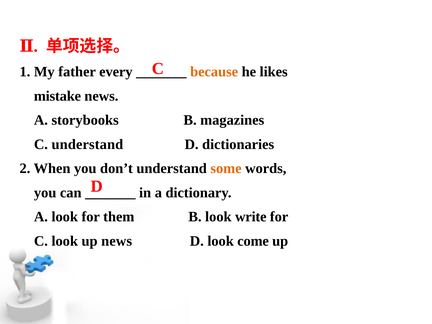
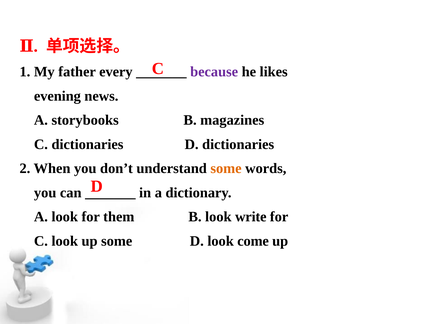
because colour: orange -> purple (214, 72)
mistake: mistake -> evening (57, 96)
C understand: understand -> dictionaries (87, 144)
up news: news -> some (117, 241)
